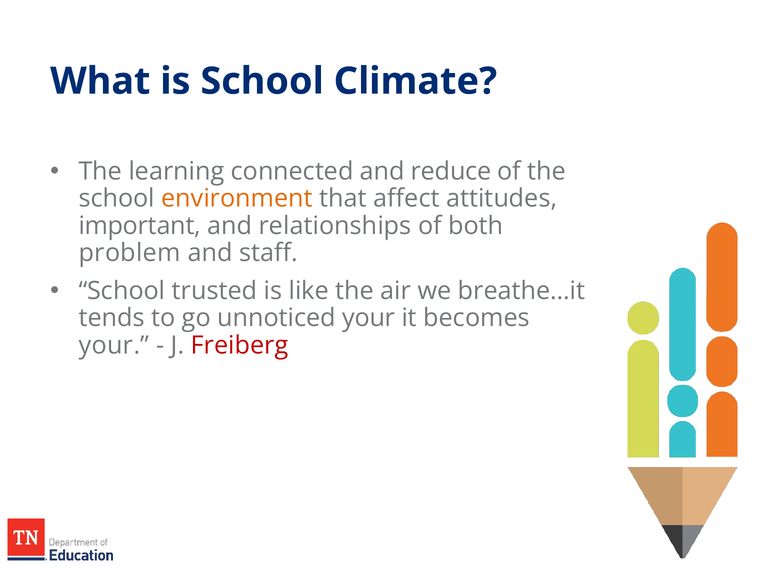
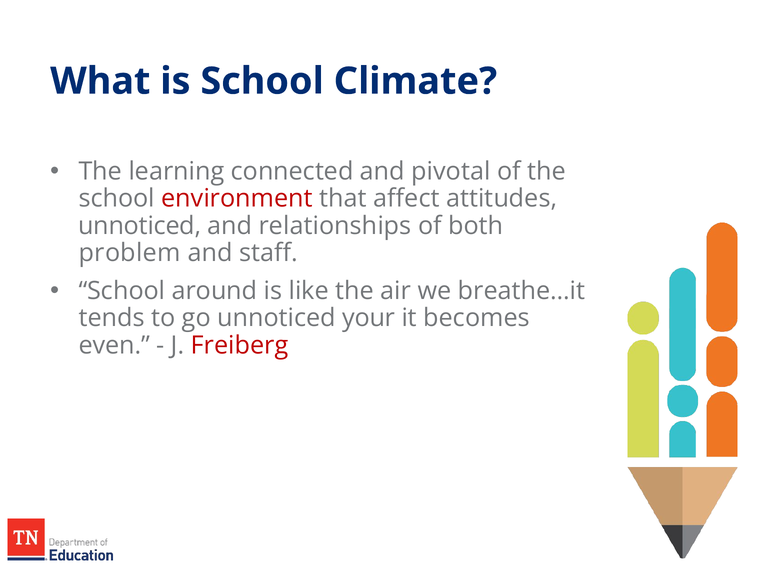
reduce: reduce -> pivotal (451, 171)
environment colour: orange -> red (237, 199)
important: important -> unnoticed (140, 226)
trusted: trusted -> around (215, 291)
your: your -> even (114, 345)
